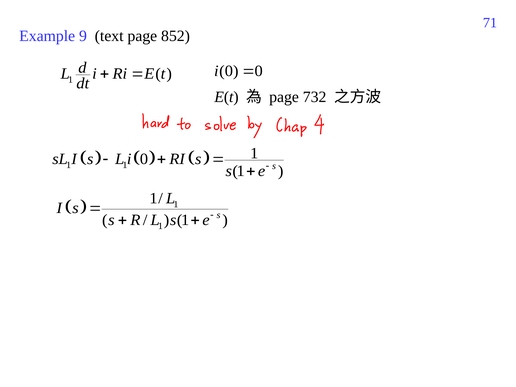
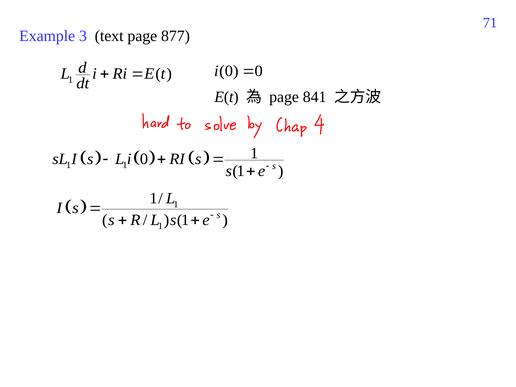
9: 9 -> 3 (83, 36)
852: 852 -> 877 (176, 36)
732: 732 -> 841 (315, 97)
